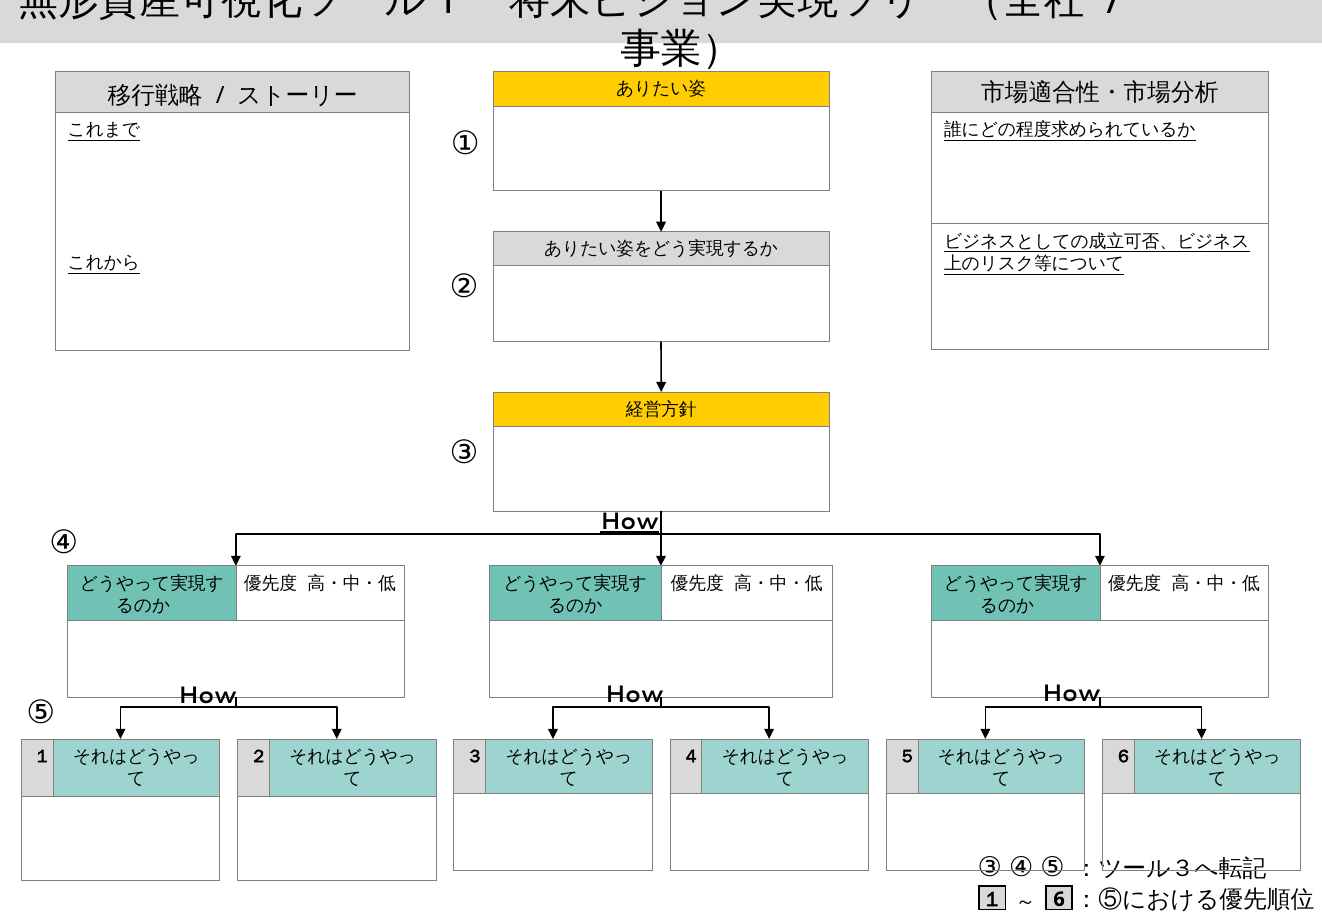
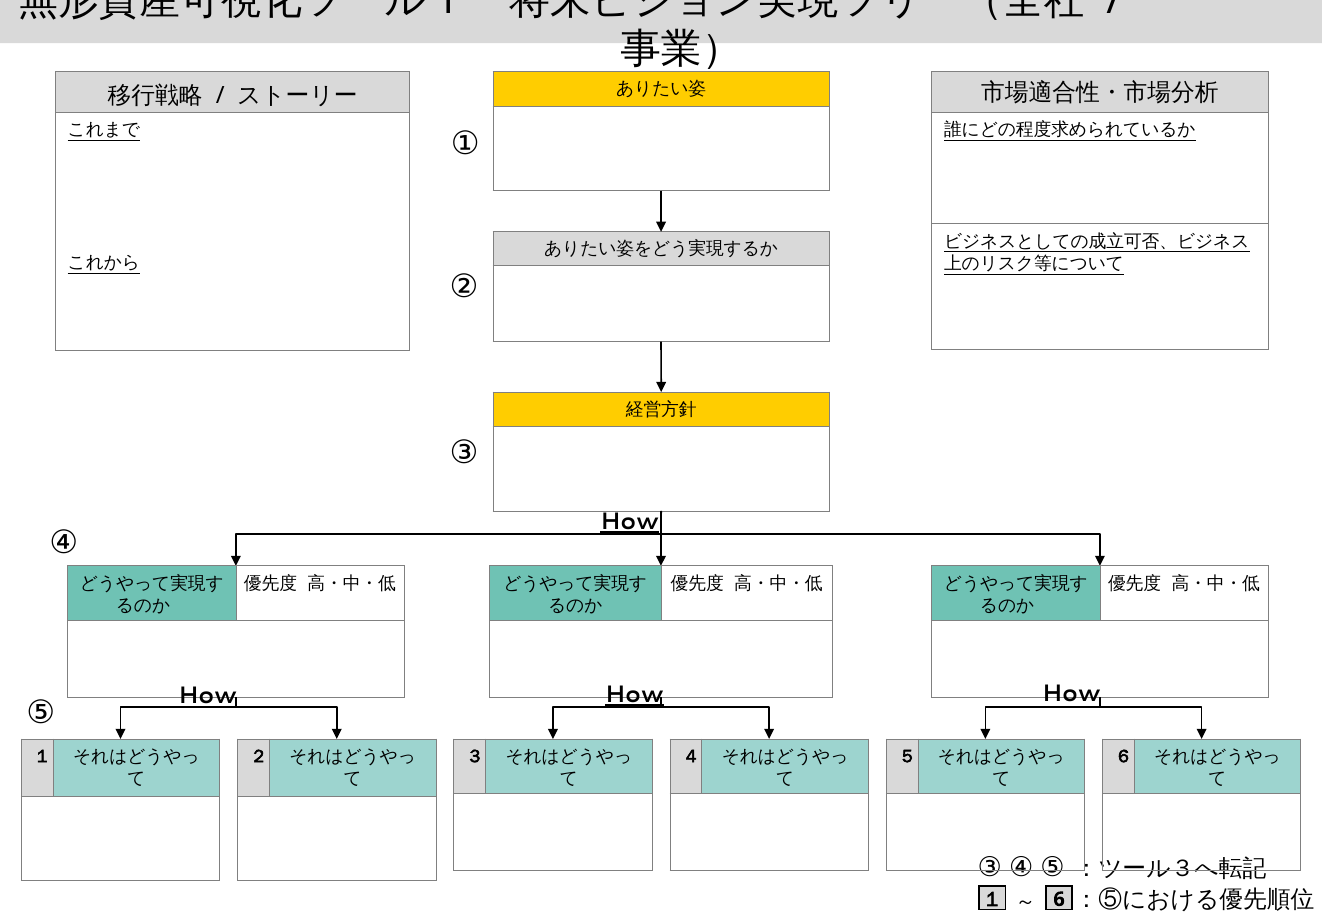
How underline: none -> present (634, 694)
